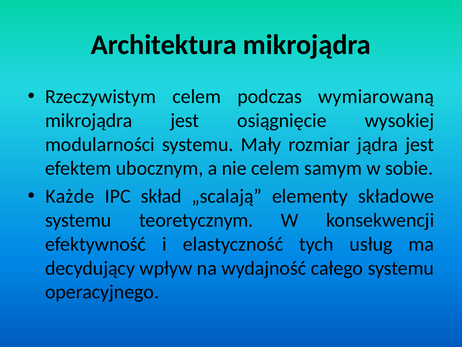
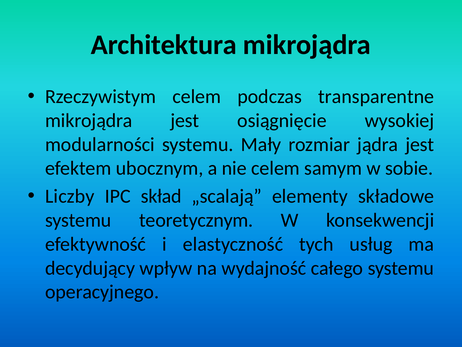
wymiarowaną: wymiarowaną -> transparentne (376, 96)
Każde: Każde -> Liczby (70, 196)
